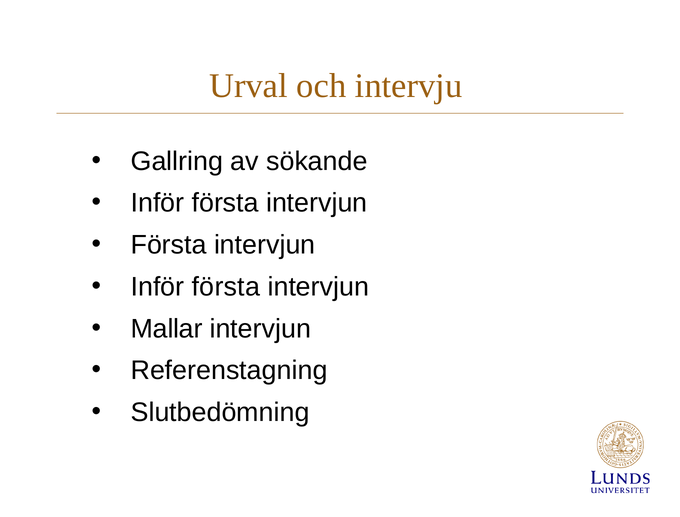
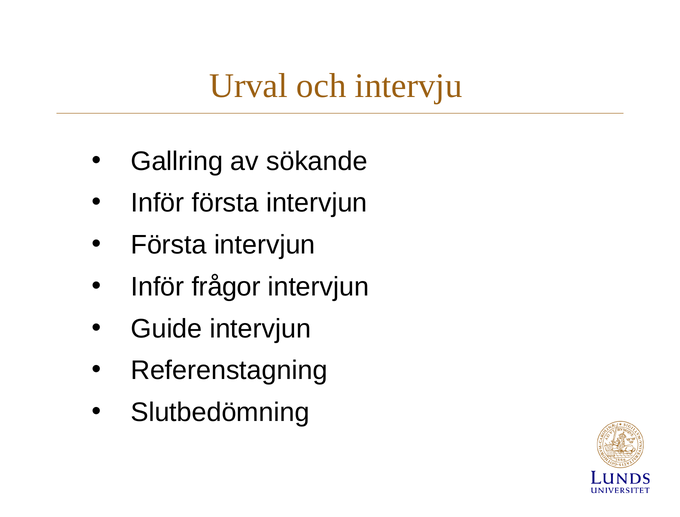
första: första -> frågor (226, 287)
Mallar: Mallar -> Guide (167, 329)
